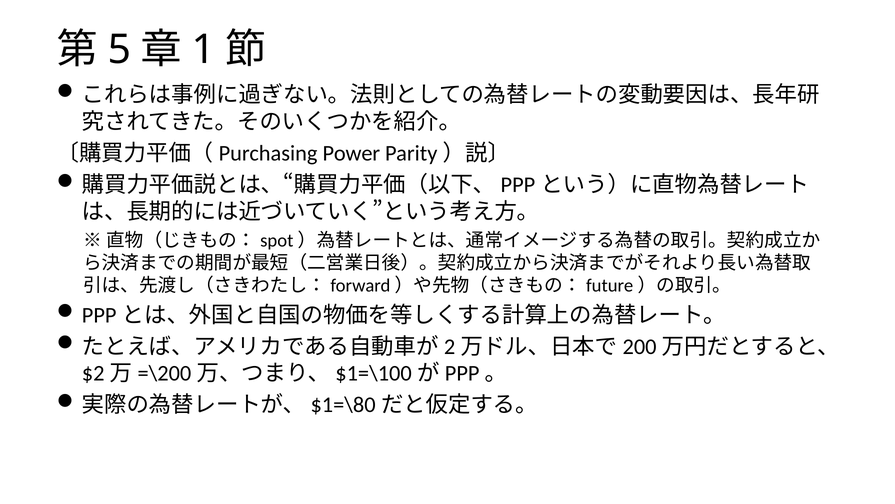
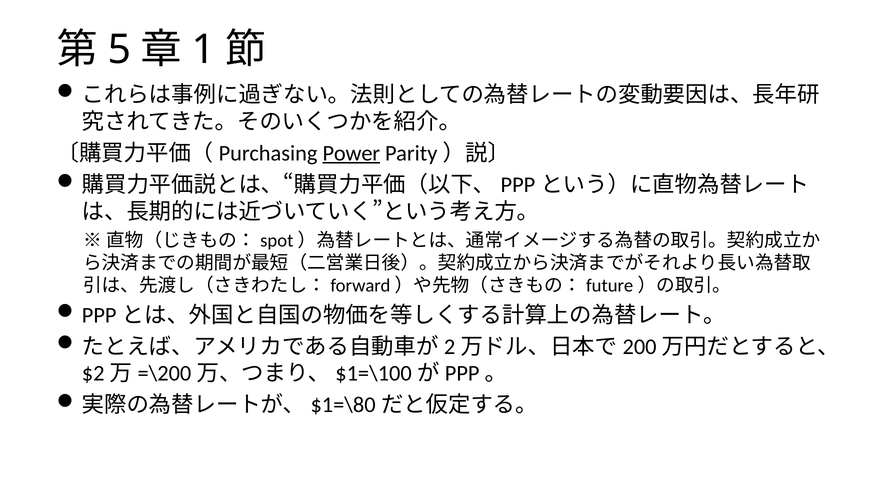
Power underline: none -> present (351, 153)
